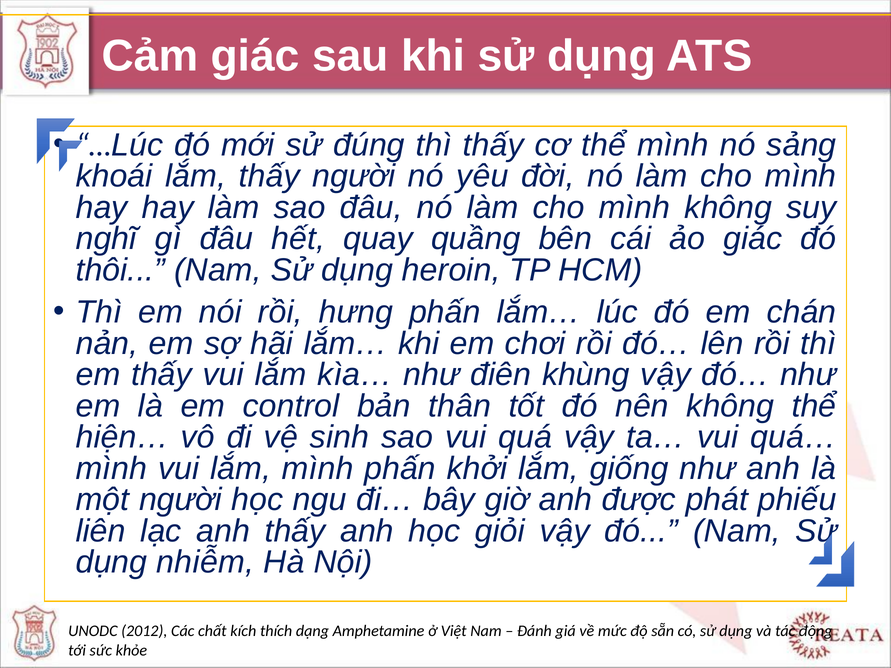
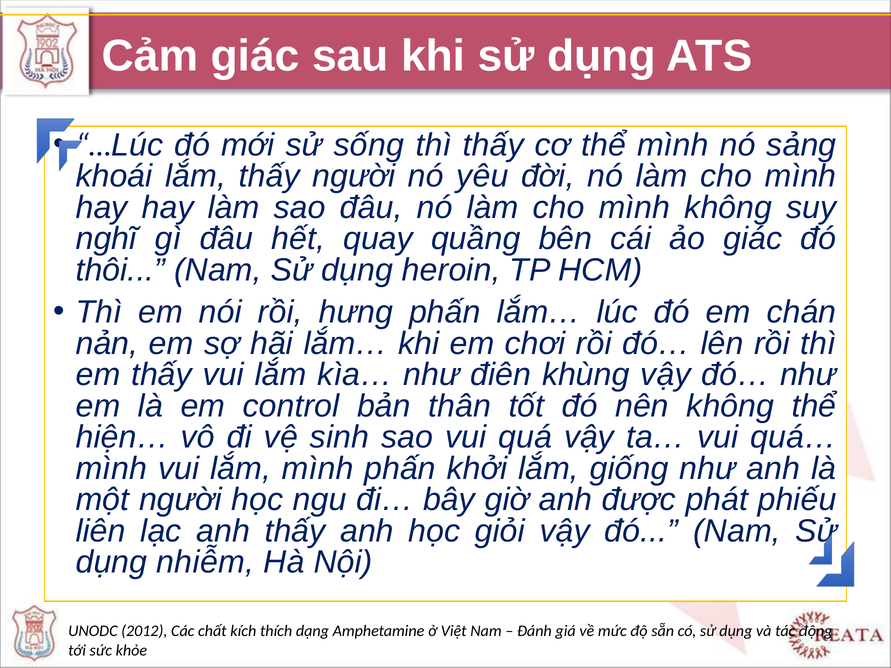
đúng: đúng -> sống (369, 145)
